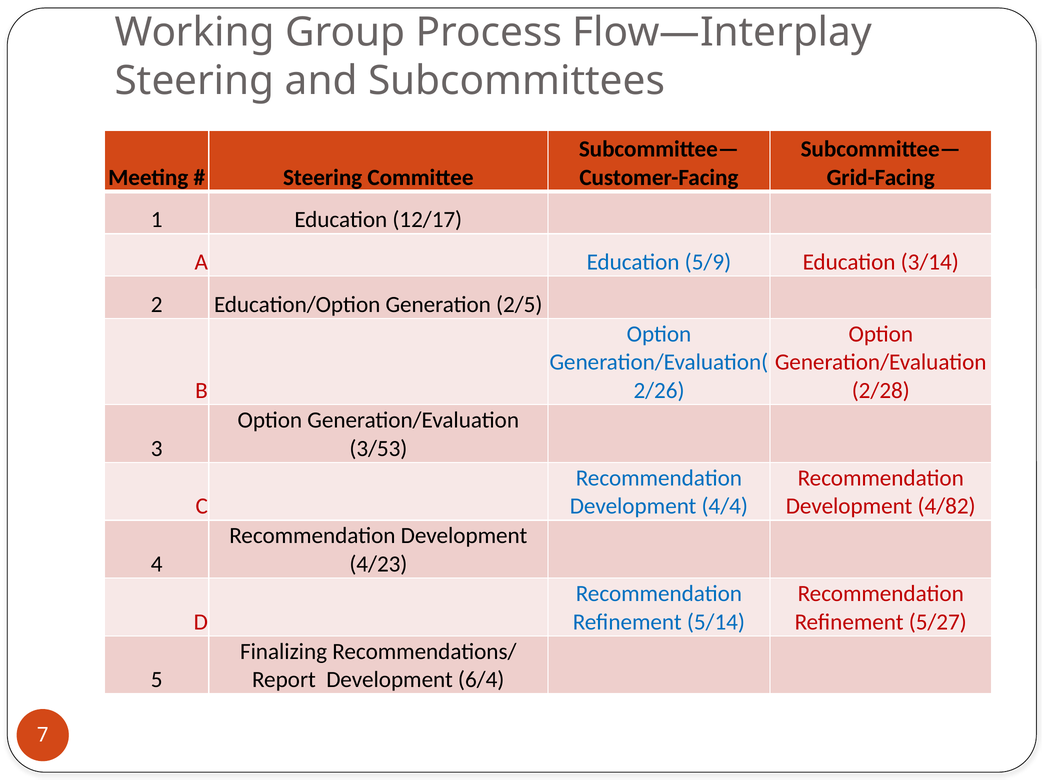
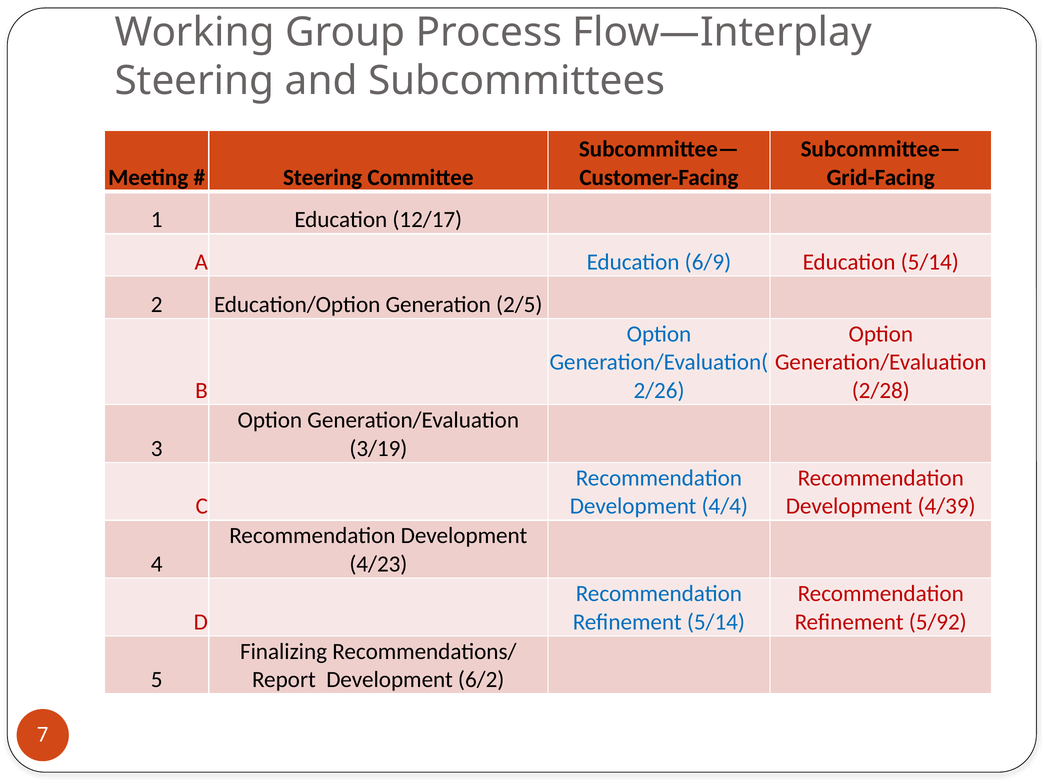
5/9: 5/9 -> 6/9 (708, 262)
Education 3/14: 3/14 -> 5/14 (930, 262)
3/53: 3/53 -> 3/19 (378, 449)
4/82: 4/82 -> 4/39 (947, 506)
5/27: 5/27 -> 5/92 (938, 622)
6/4: 6/4 -> 6/2 (481, 680)
